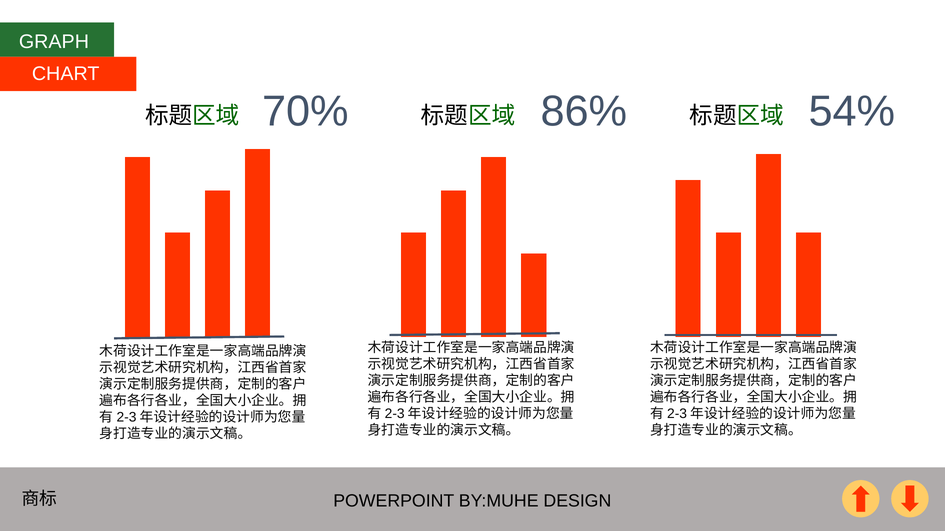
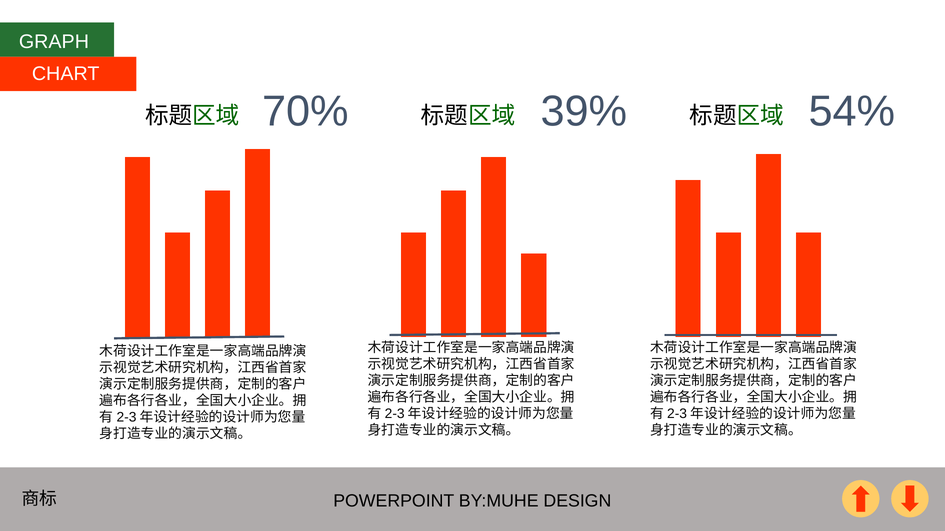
86%: 86% -> 39% (584, 111)
